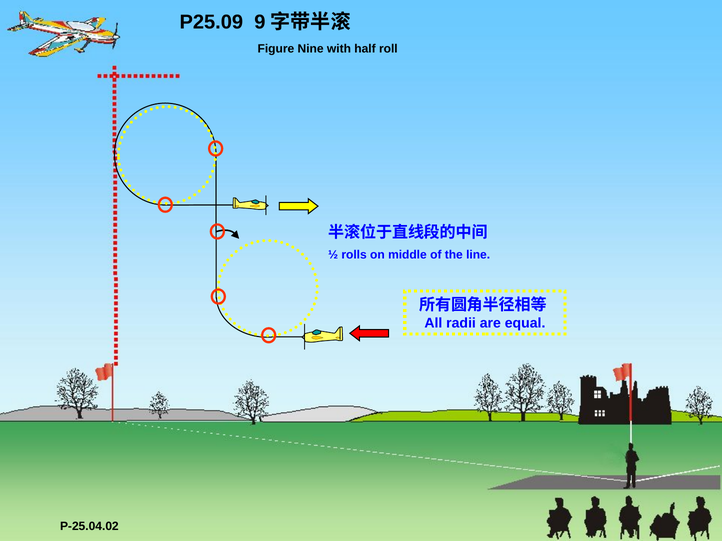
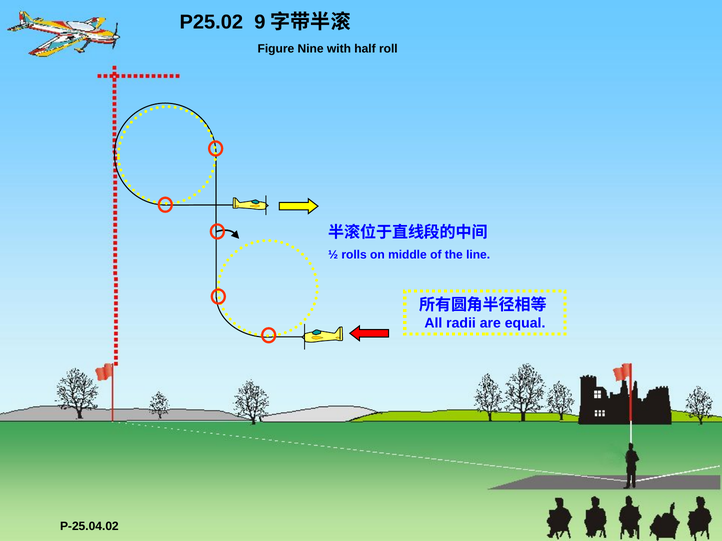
P25.09: P25.09 -> P25.02 (211, 22)
